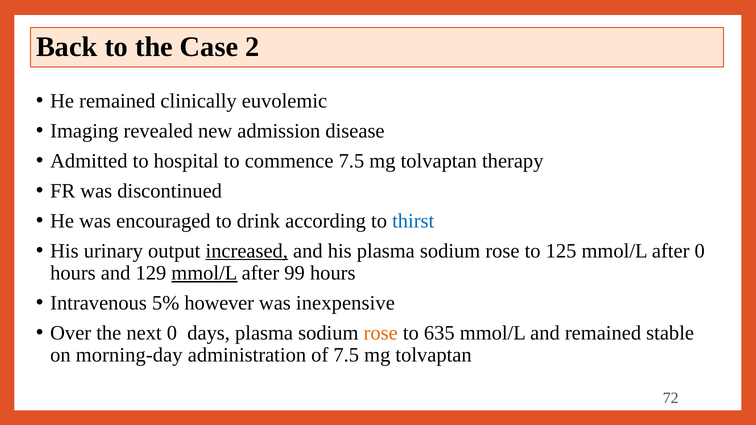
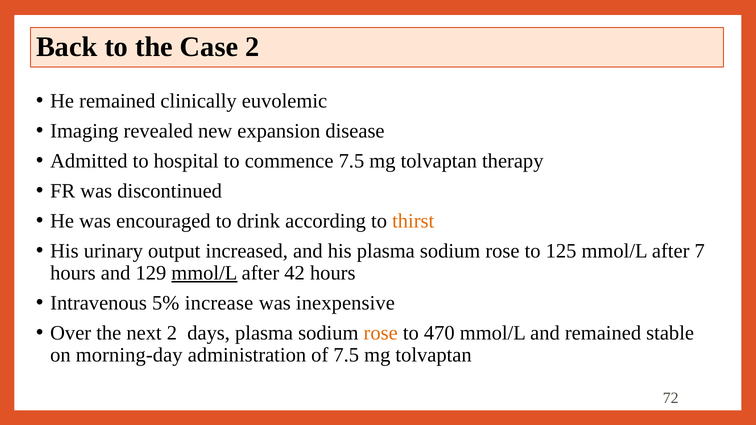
admission: admission -> expansion (279, 131)
thirst colour: blue -> orange (413, 221)
increased underline: present -> none (247, 251)
after 0: 0 -> 7 (700, 251)
99: 99 -> 42 (295, 273)
however: however -> increase (219, 303)
next 0: 0 -> 2 (172, 333)
635: 635 -> 470 (439, 333)
